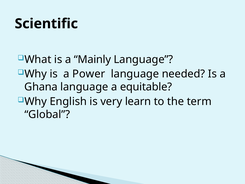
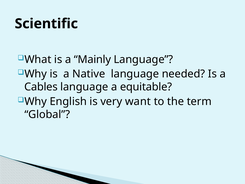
Power: Power -> Native (89, 74)
Ghana: Ghana -> Cables (41, 87)
learn: learn -> want (138, 101)
